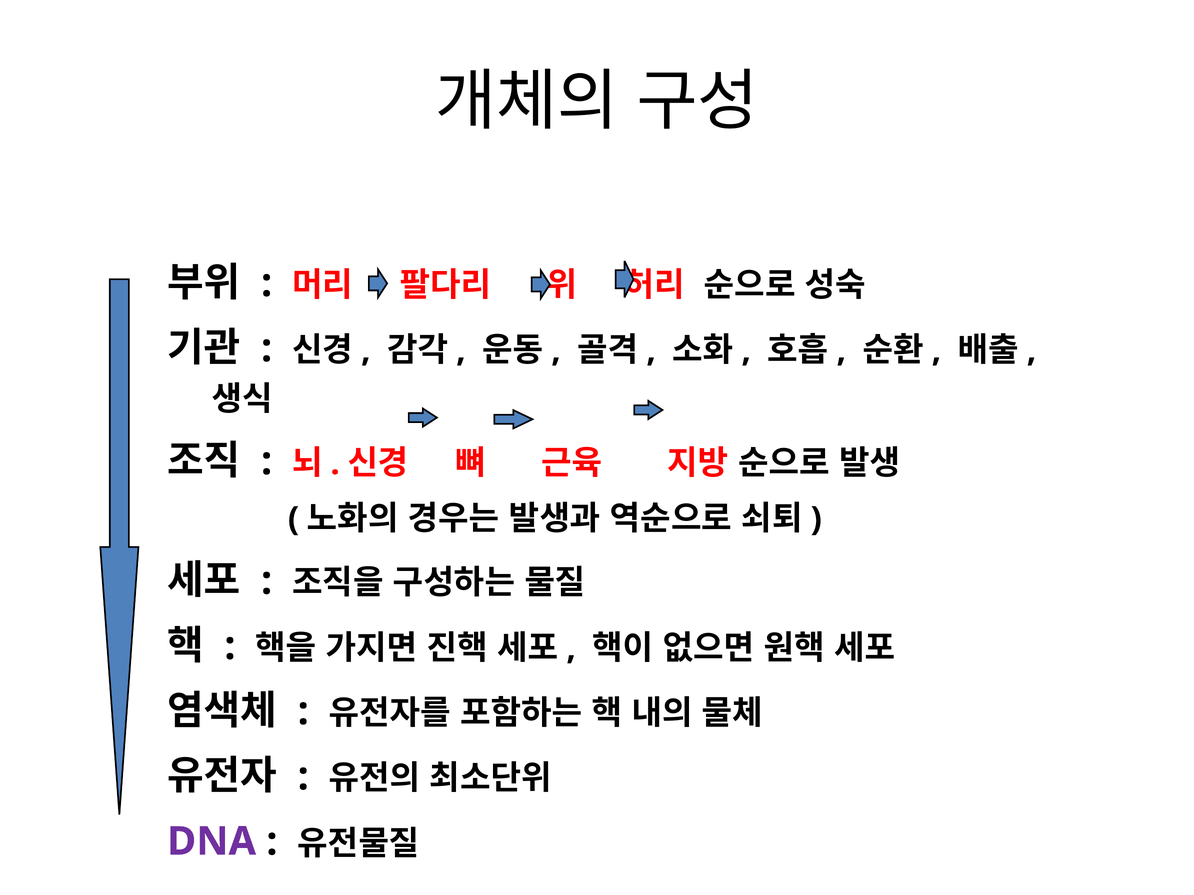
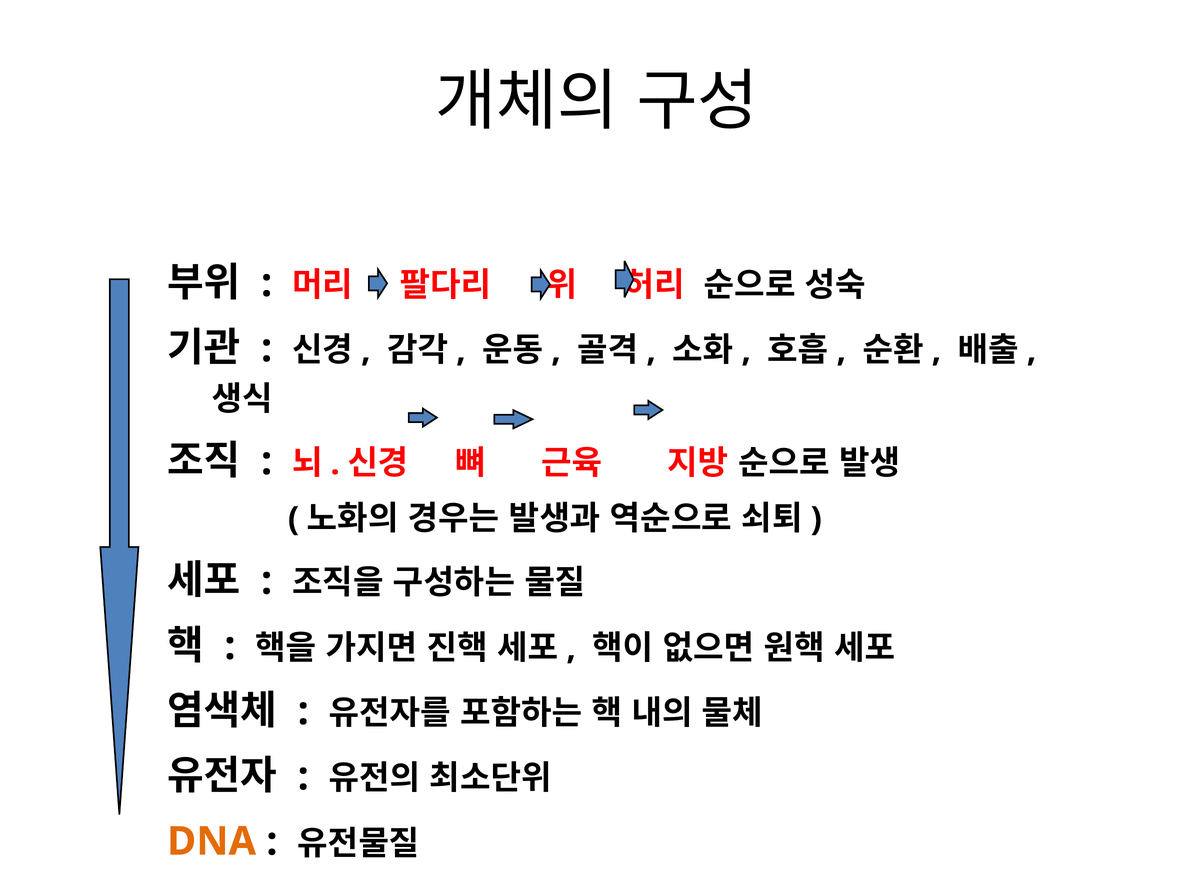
DNA colour: purple -> orange (212, 842)
